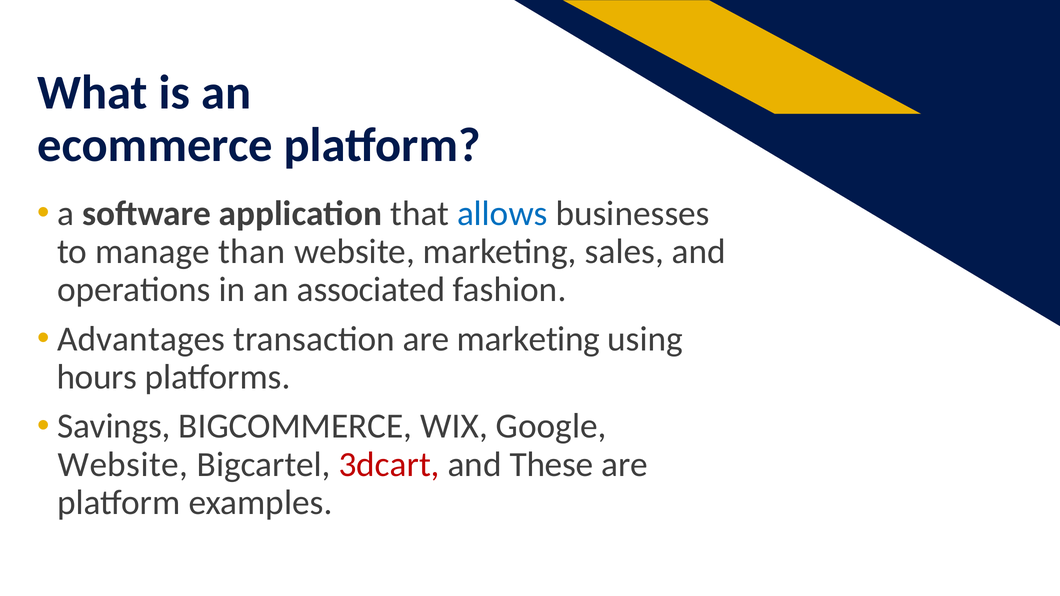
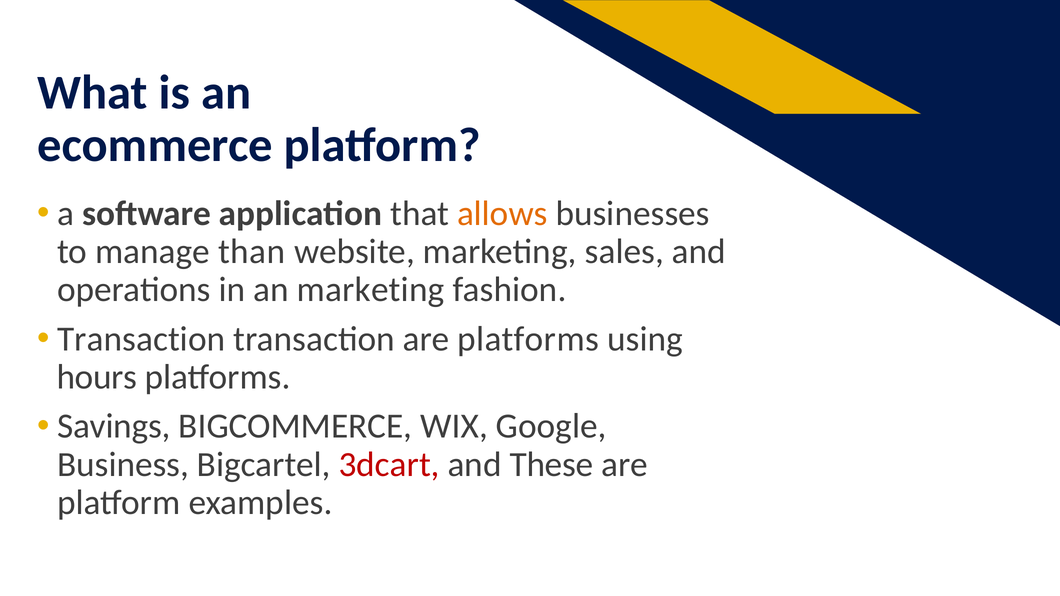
allows colour: blue -> orange (502, 213)
an associated: associated -> marketing (371, 290)
Advantages: Advantages -> Transaction (141, 339)
are marketing: marketing -> platforms (528, 339)
Website: Website -> Business (123, 465)
